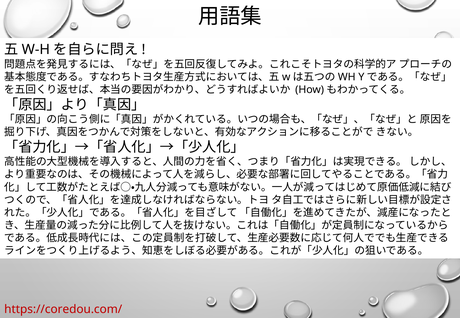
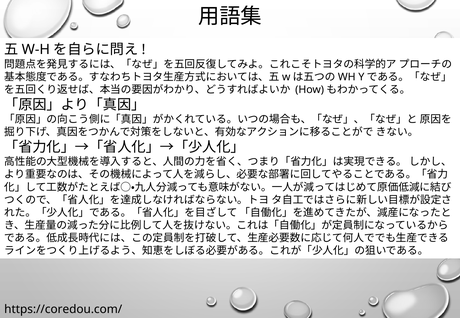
https://coredou.com/ colour: red -> black (63, 310)
